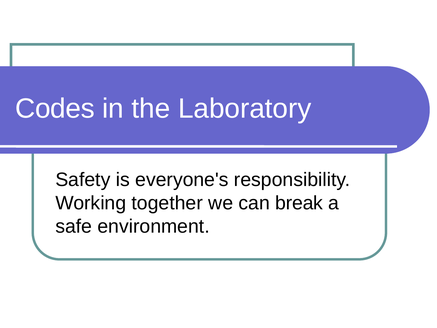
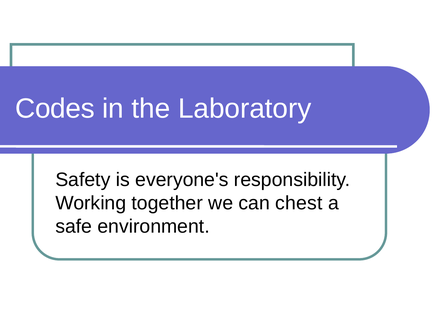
break: break -> chest (299, 203)
